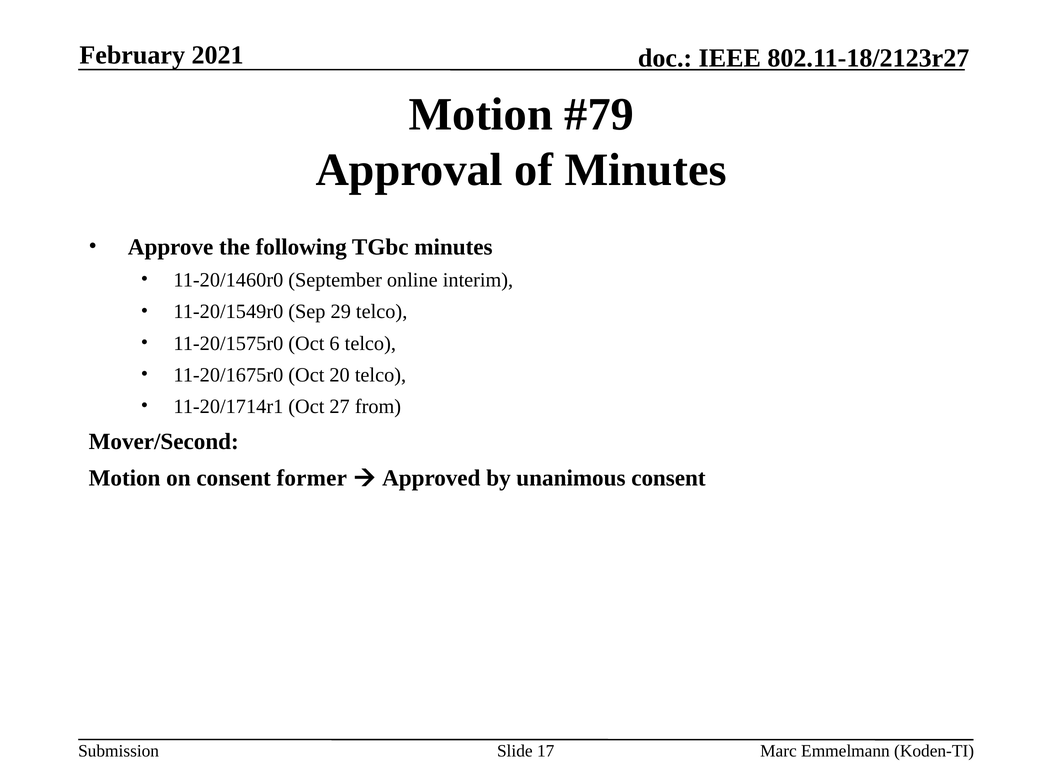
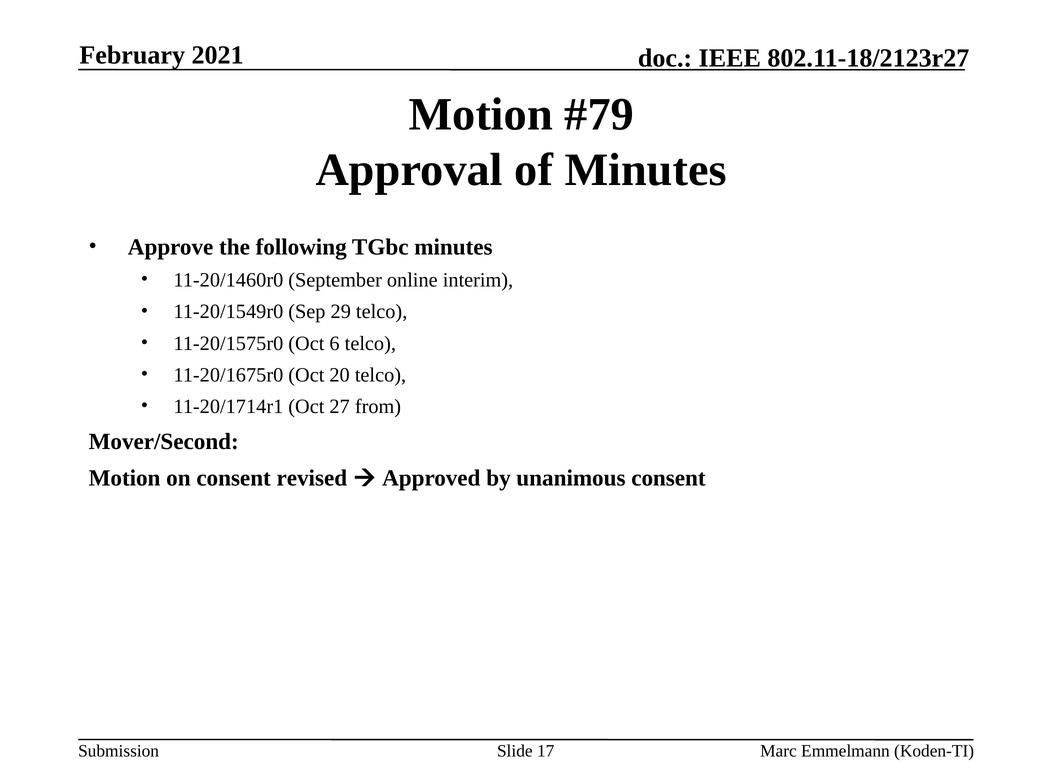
former: former -> revised (312, 478)
